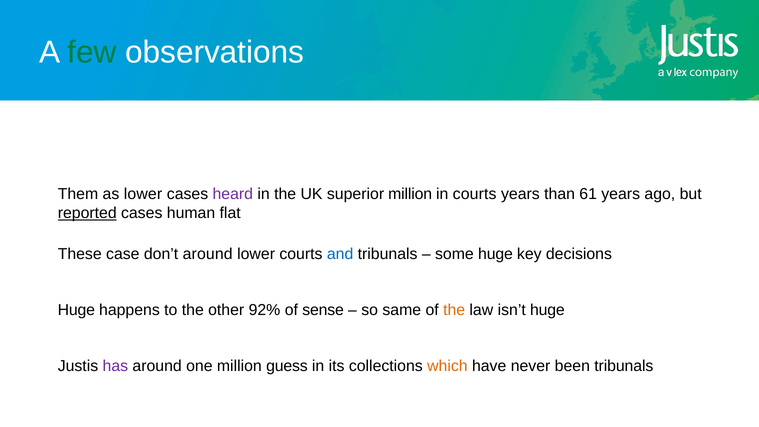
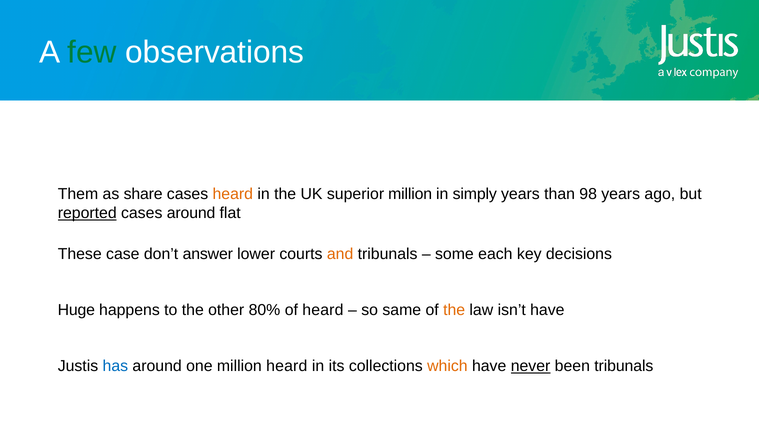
as lower: lower -> share (143, 194)
heard colour: purple -> orange (233, 194)
in courts: courts -> simply (475, 194)
61: 61 -> 98 (588, 194)
cases human: human -> around (191, 213)
don’t around: around -> answer (208, 254)
and colour: blue -> orange (340, 254)
some huge: huge -> each (495, 254)
92%: 92% -> 80% (264, 310)
of sense: sense -> heard (323, 310)
isn’t huge: huge -> have (547, 310)
has colour: purple -> blue (115, 366)
million guess: guess -> heard (287, 366)
never underline: none -> present (531, 366)
